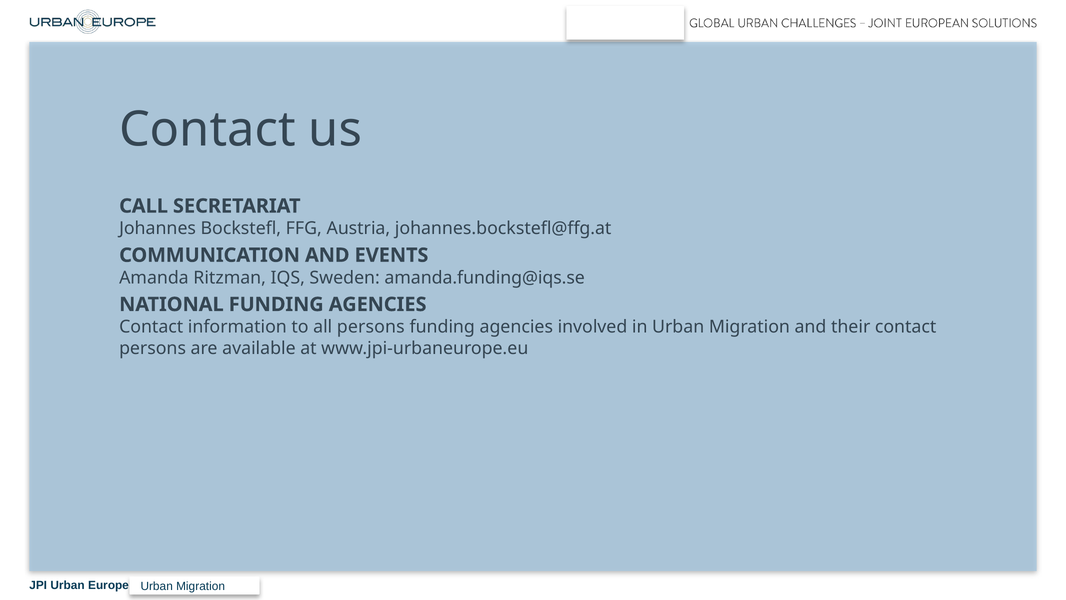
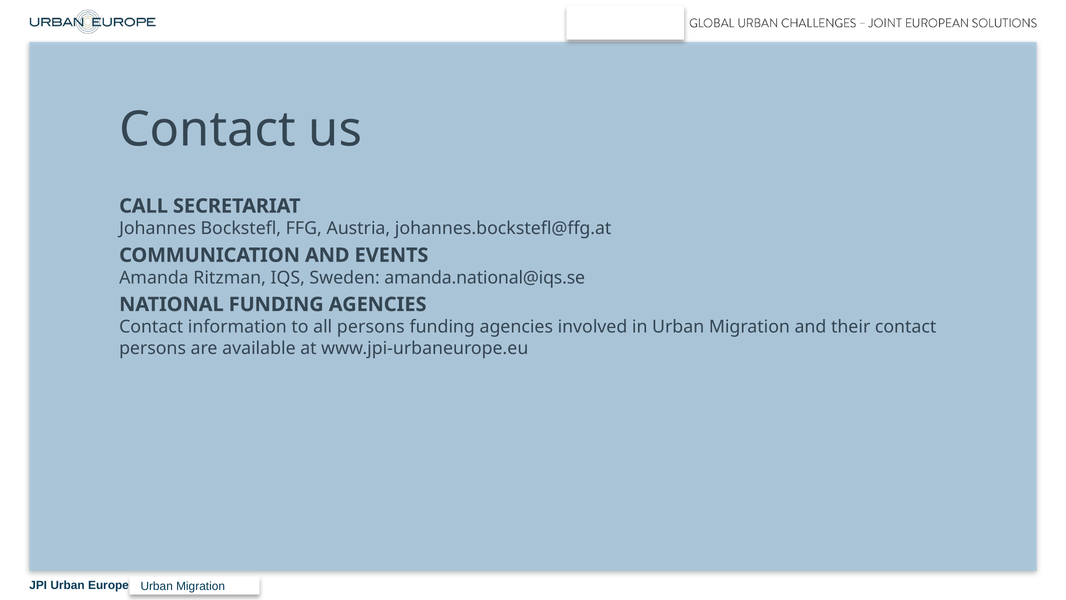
amanda.funding@iqs.se: amanda.funding@iqs.se -> amanda.national@iqs.se (485, 278)
